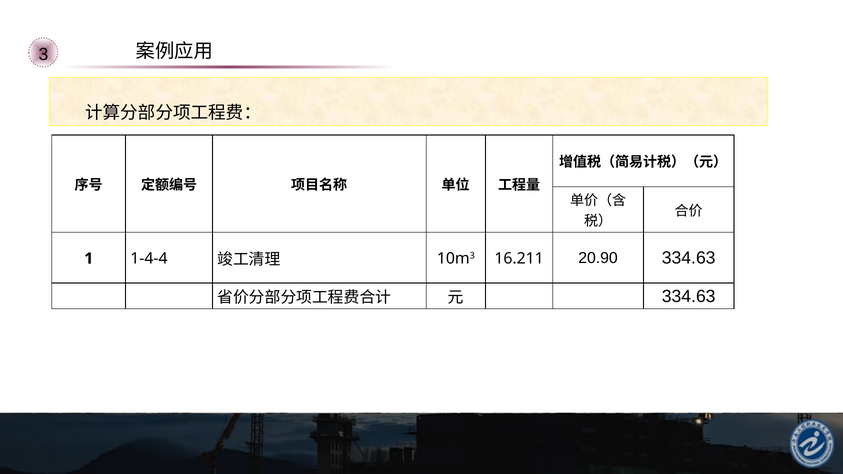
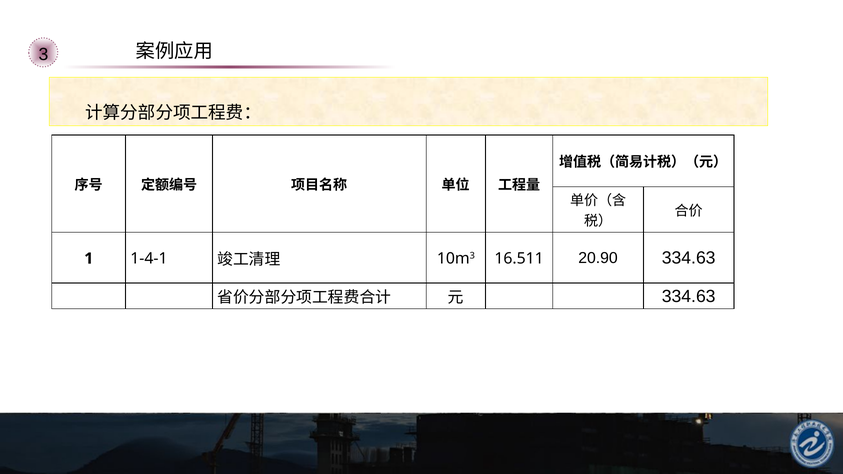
1-4-4: 1-4-4 -> 1-4-1 (149, 259)
16.211: 16.211 -> 16.511 (519, 259)
